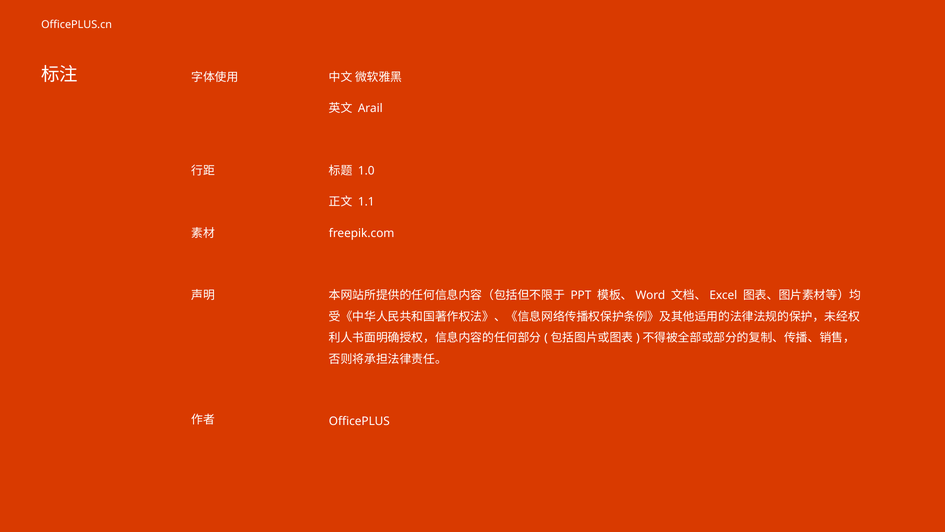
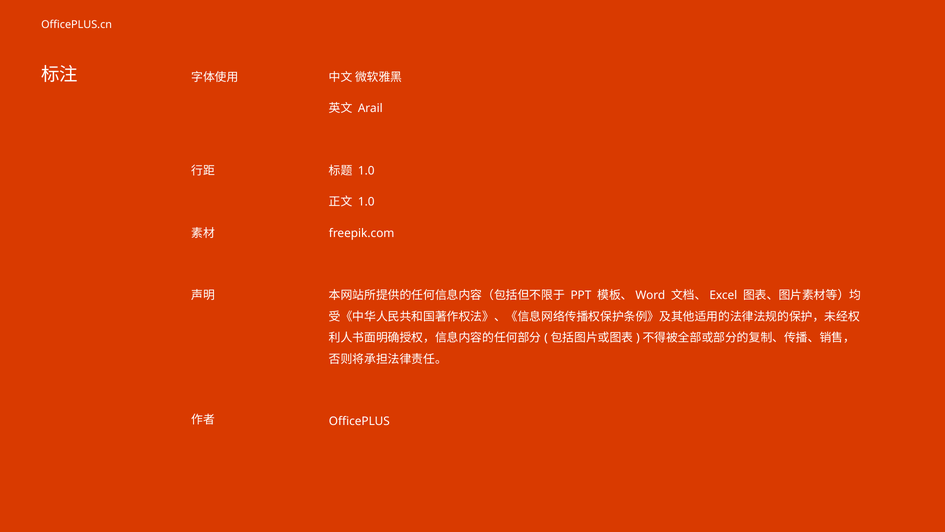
1.1: 1.1 -> 1.0 (366, 202)
